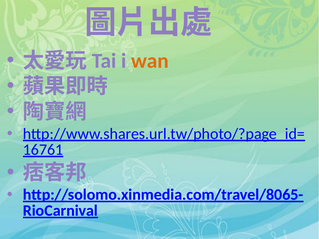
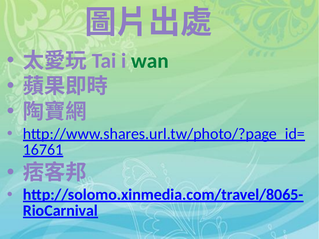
wan colour: orange -> green (150, 61)
